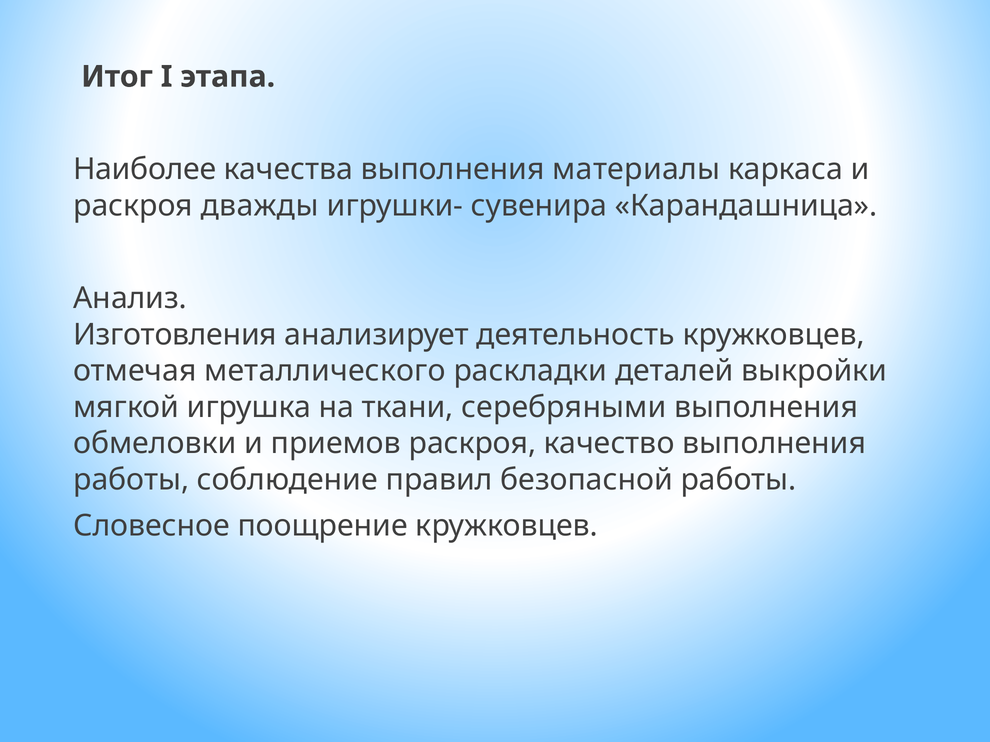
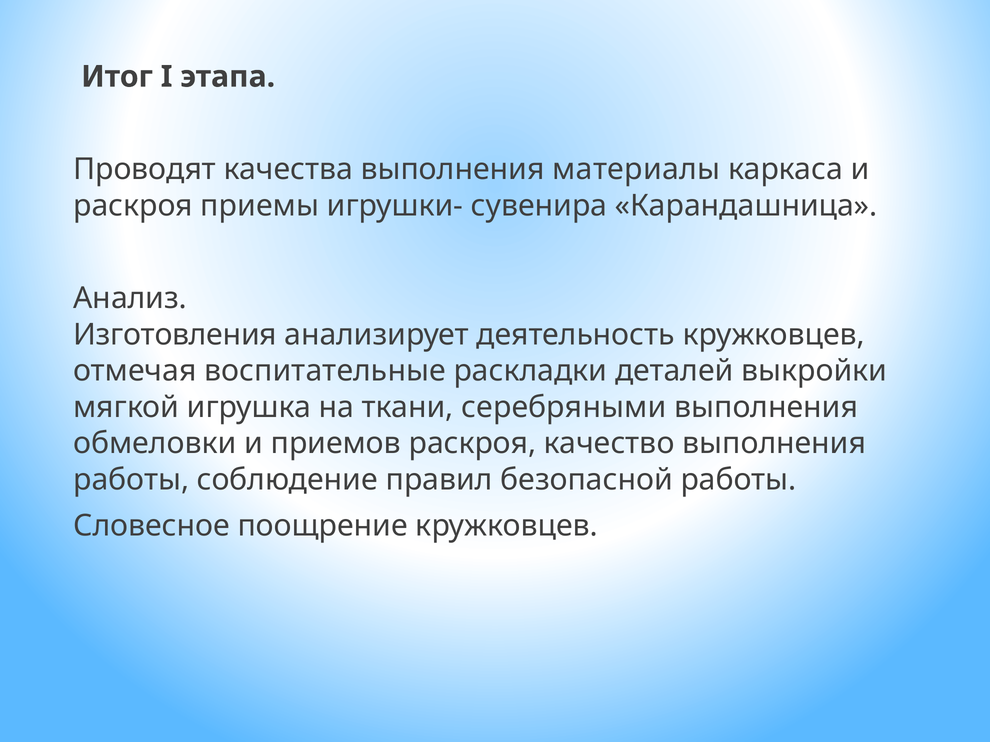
Наиболее: Наиболее -> Проводят (145, 170)
дважды: дважды -> приемы (260, 206)
металлического: металлического -> воспитательные (325, 371)
